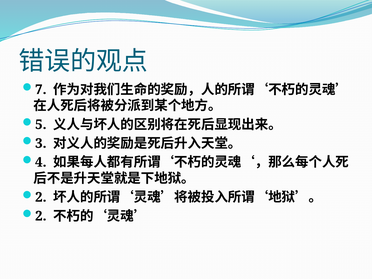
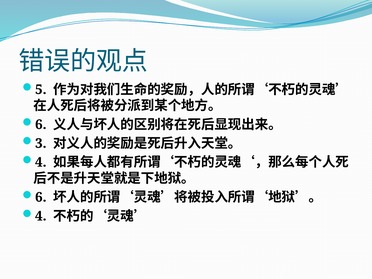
7: 7 -> 5 (41, 90)
5: 5 -> 6 (41, 125)
2: 2 -> 6 (41, 197)
2: 2 -> 4 (41, 216)
